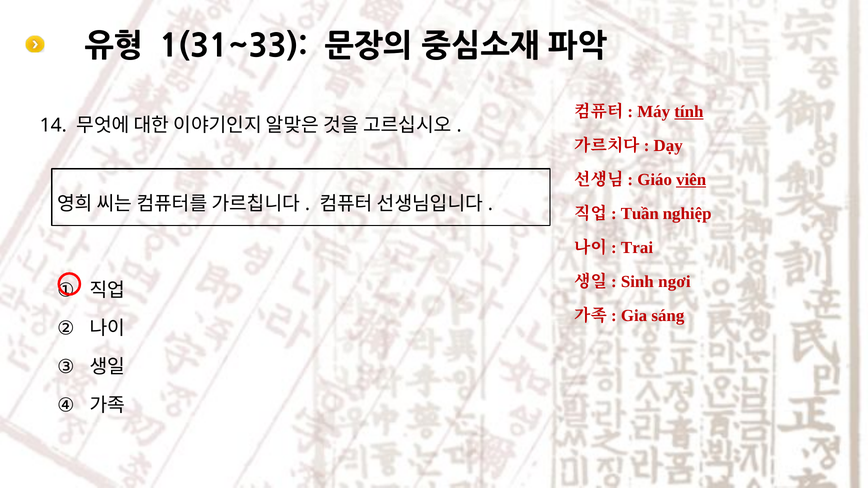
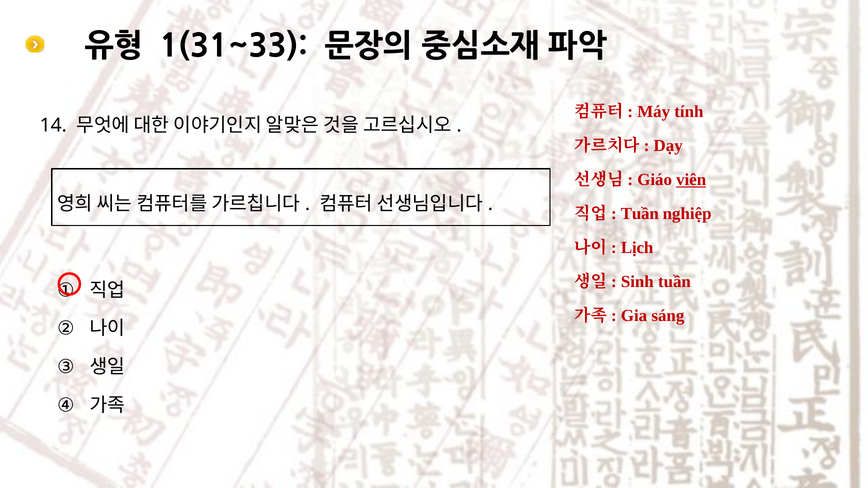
tính underline: present -> none (689, 112)
Trai: Trai -> Lịch (637, 248)
Sinh ngơi: ngơi -> tuần (674, 282)
